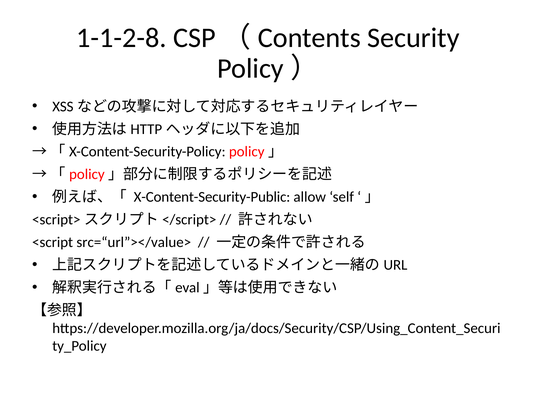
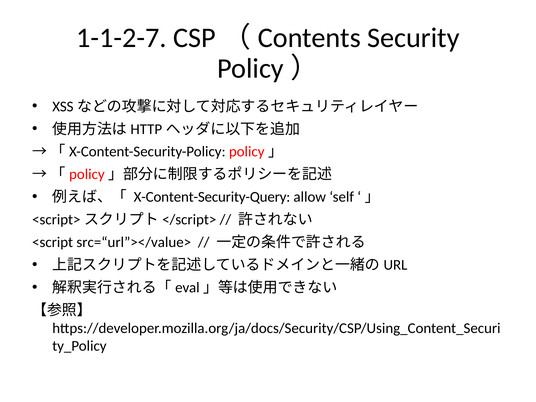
1-1-2-8: 1-1-2-8 -> 1-1-2-7 (121, 38)
X-Content-Security-Public: X-Content-Security-Public -> X-Content-Security-Query (212, 197)
